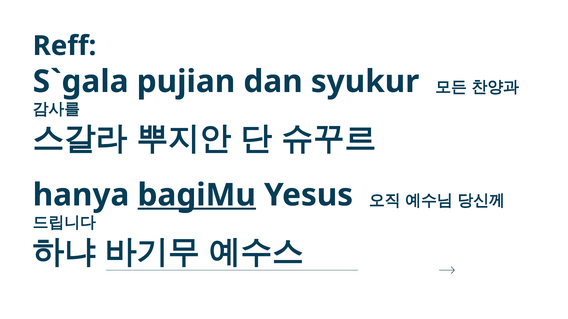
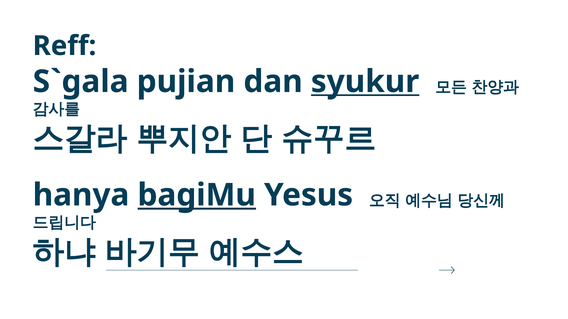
syukur underline: none -> present (365, 82)
